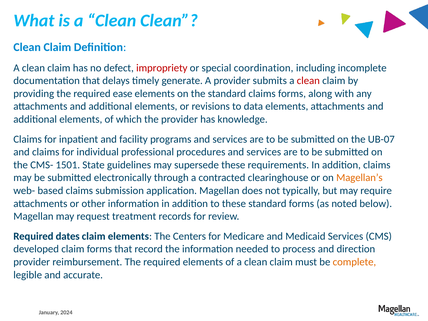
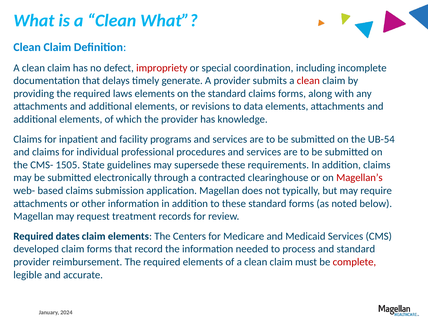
a Clean Clean: Clean -> What (169, 21)
ease: ease -> laws (123, 94)
UB-07: UB-07 -> UB-54 (381, 139)
1501: 1501 -> 1505 (68, 165)
Magellan’s colour: orange -> red (359, 178)
and direction: direction -> standard (356, 249)
complete colour: orange -> red (354, 262)
